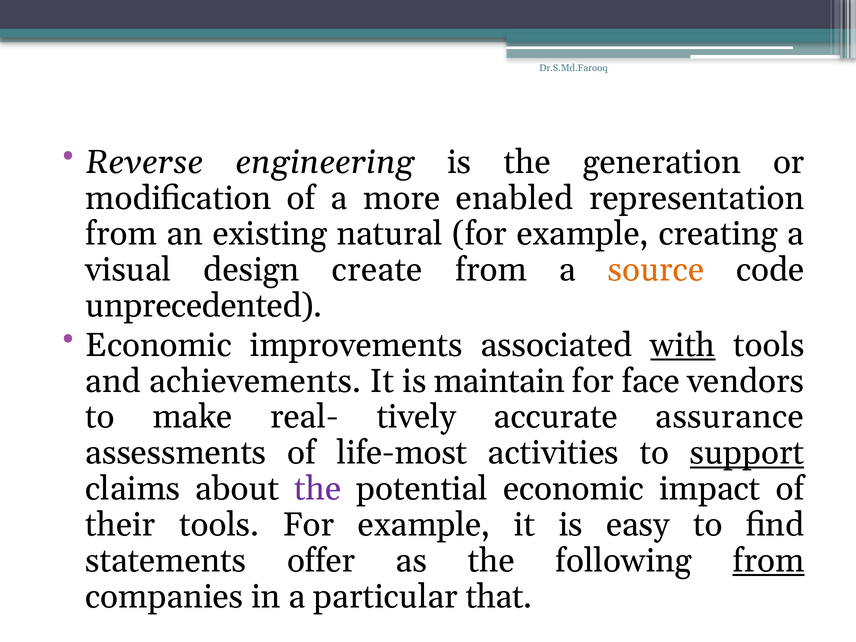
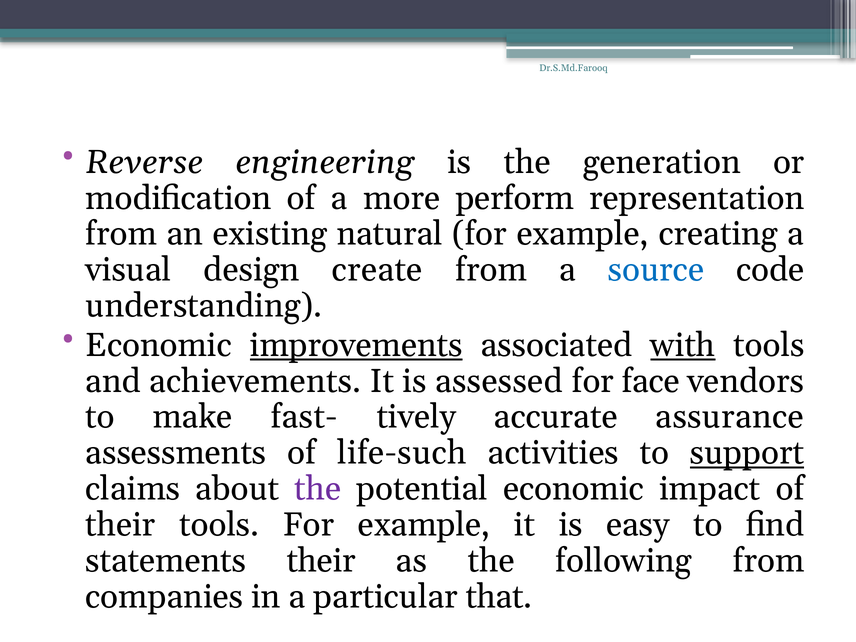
enabled: enabled -> perform (515, 198)
source colour: orange -> blue (656, 270)
unprecedented: unprecedented -> understanding (204, 306)
improvements underline: none -> present (356, 345)
maintain: maintain -> assessed (499, 381)
real-: real- -> fast- (304, 417)
life-most: life-most -> life-such (402, 453)
statements offer: offer -> their (321, 561)
from underline: present -> none (769, 561)
